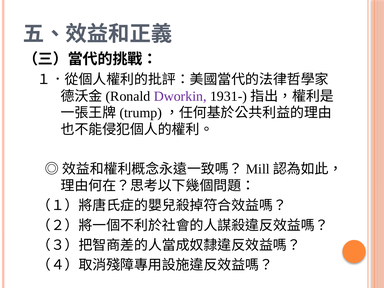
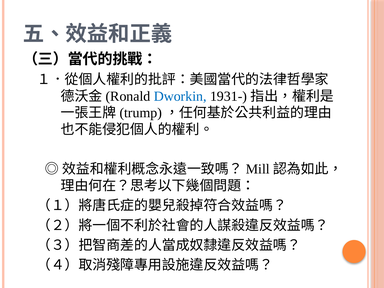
Dworkin colour: purple -> blue (180, 96)
